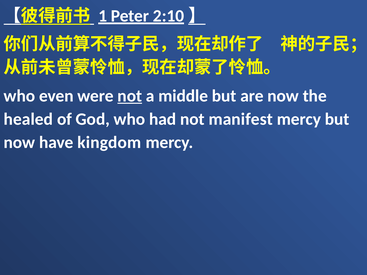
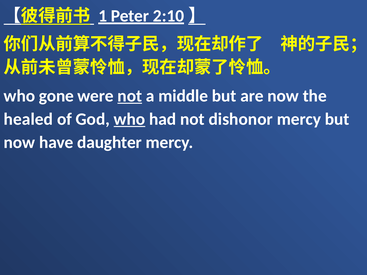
even: even -> gone (56, 96)
who underline: none -> present (129, 119)
manifest: manifest -> dishonor (241, 119)
kingdom: kingdom -> daughter (110, 143)
